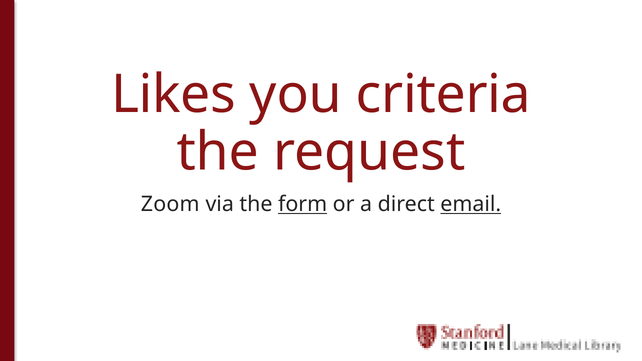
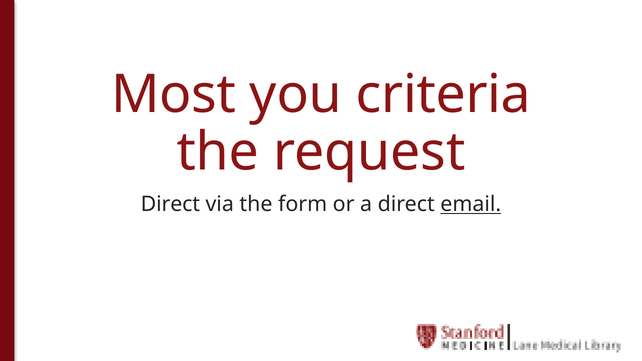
Likes: Likes -> Most (174, 95)
Zoom: Zoom -> Direct (170, 204)
form underline: present -> none (303, 204)
